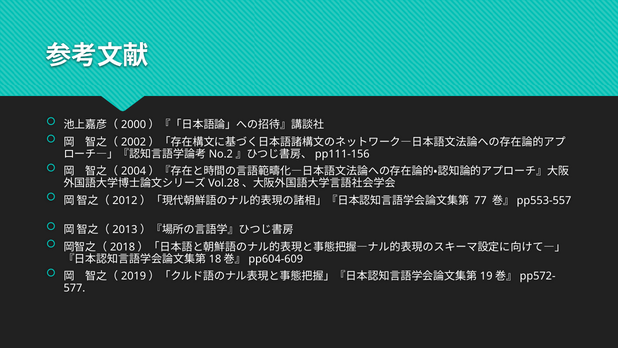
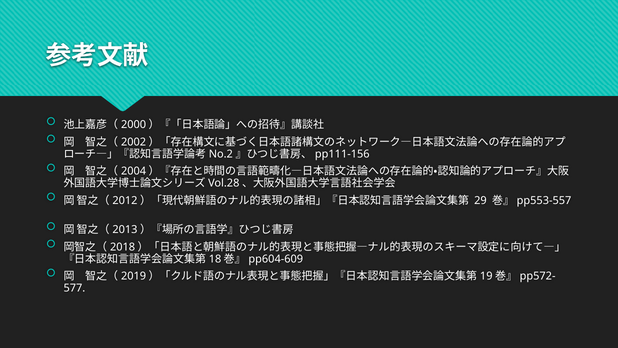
77: 77 -> 29 (480, 200)
